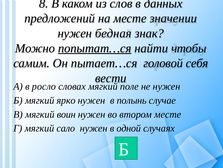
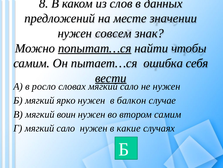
бедная: бедная -> совсем (113, 33)
головой: головой -> ошибка (163, 63)
вести underline: none -> present (111, 78)
словах мягкий поле: поле -> сало (129, 86)
полынь: полынь -> балкон (132, 100)
втором месте: месте -> самим (168, 114)
одной: одной -> какие (129, 128)
